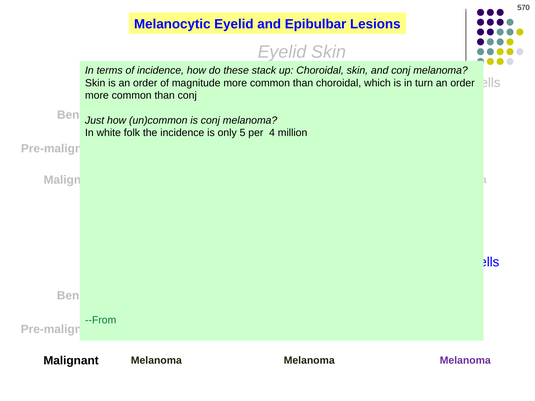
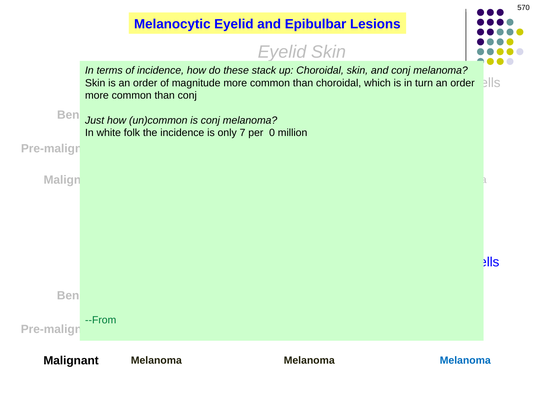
5: 5 -> 7 (242, 133)
4: 4 -> 0 (272, 133)
Melanoma colour: purple -> blue (465, 361)
